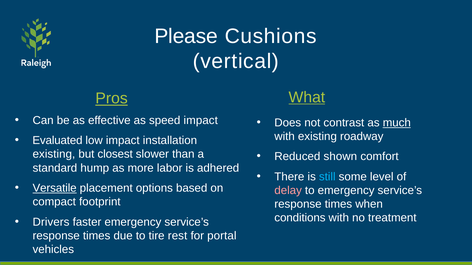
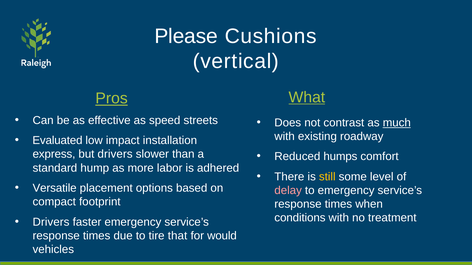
speed impact: impact -> streets (201, 121)
existing: existing -> express (54, 155)
but closest: closest -> drivers (115, 155)
shown: shown -> humps (340, 157)
still colour: light blue -> yellow (327, 177)
Versatile underline: present -> none (55, 188)
rest: rest -> that (178, 236)
portal: portal -> would (222, 236)
